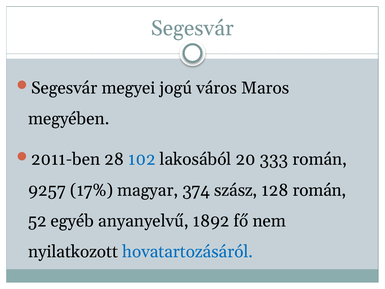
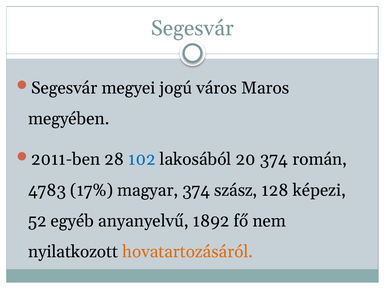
20 333: 333 -> 374 (274, 159)
9257: 9257 -> 4783 (47, 190)
128 román: román -> képezi (319, 190)
hovatartozásáról colour: blue -> orange (188, 252)
